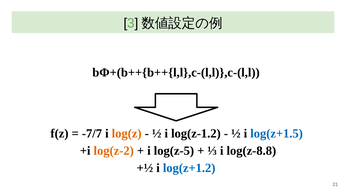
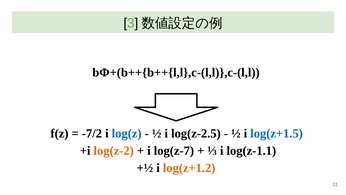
-7/7: -7/7 -> -7/2 (92, 133)
log(z colour: orange -> blue (127, 133)
log(z-1.2: log(z-1.2 -> log(z-2.5 (196, 133)
log(z-5: log(z-5 -> log(z-7 (174, 151)
log(z-8.8: log(z-8.8 -> log(z-1.1 (251, 151)
log(z+1.2 colour: blue -> orange (189, 168)
